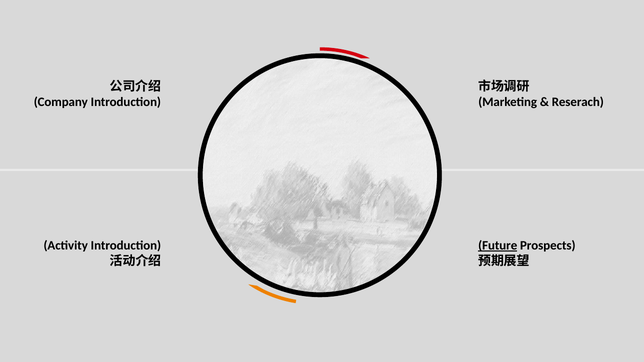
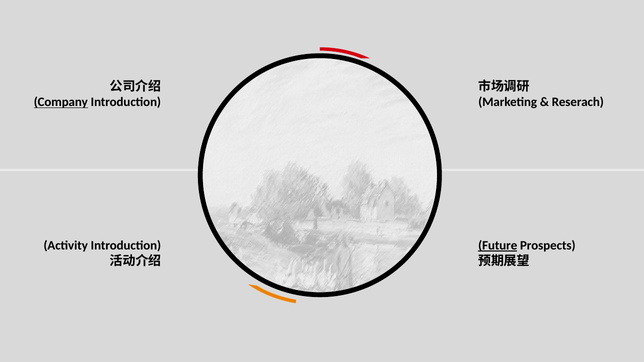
Company underline: none -> present (61, 102)
